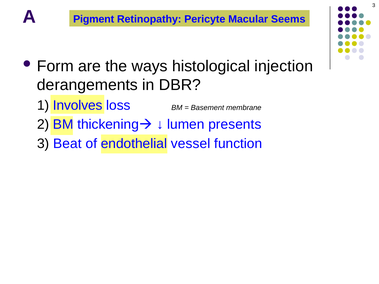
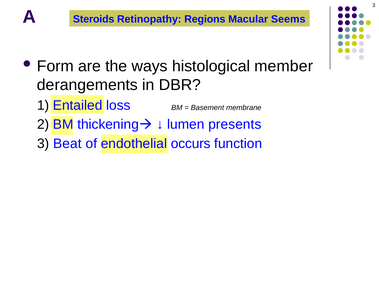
Pigment: Pigment -> Steroids (94, 19)
Pericyte: Pericyte -> Regions (205, 19)
injection: injection -> member (284, 66)
Involves: Involves -> Entailed (78, 105)
vessel: vessel -> occurs (191, 144)
